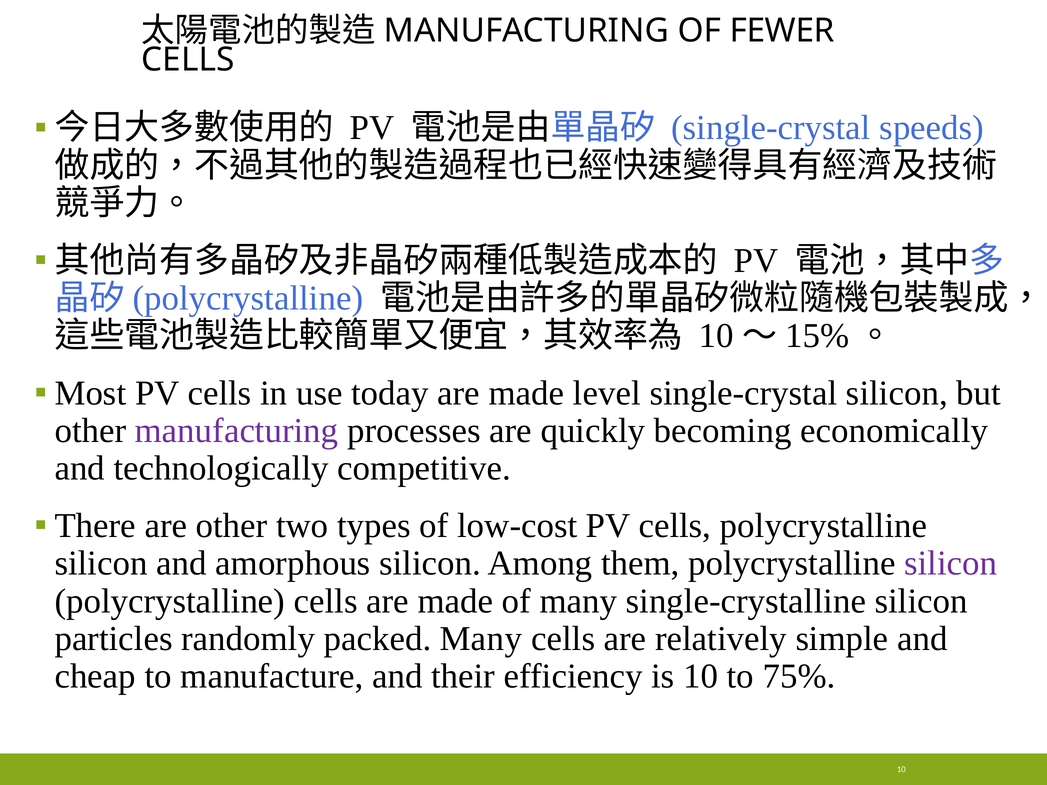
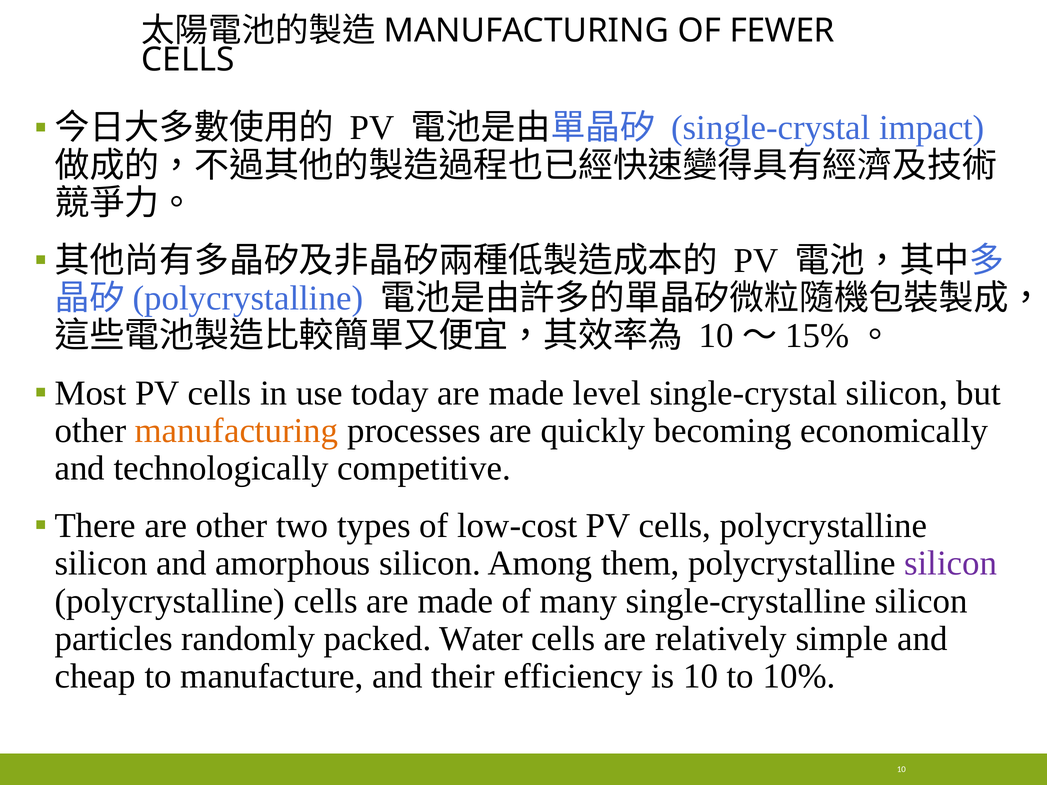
speeds: speeds -> impact (932, 128)
manufacturing colour: purple -> orange (237, 431)
packed Many: Many -> Water (481, 639)
75%: 75% -> 10% (799, 677)
